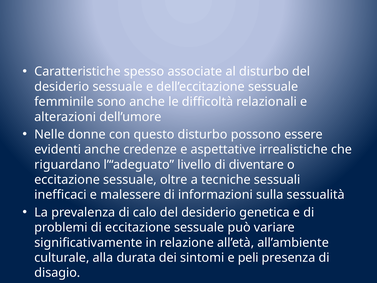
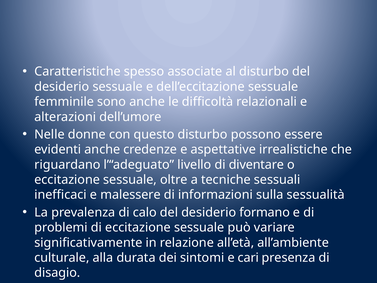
genetica: genetica -> formano (265, 212)
peli: peli -> cari (248, 257)
